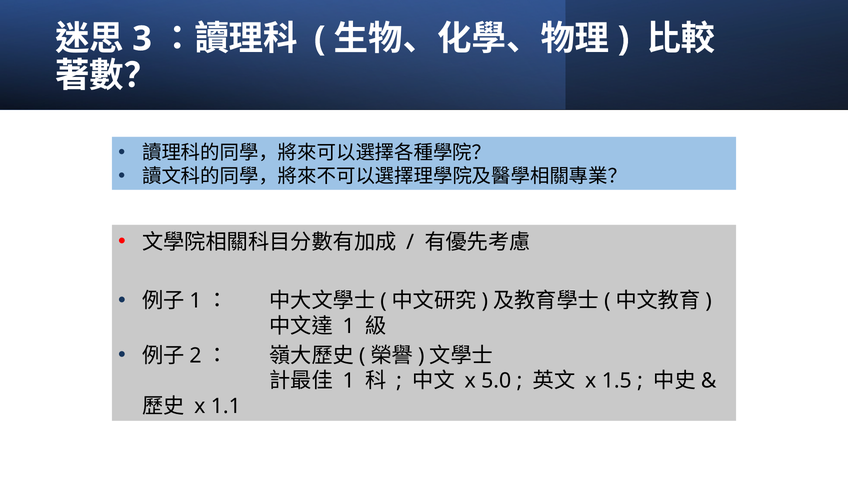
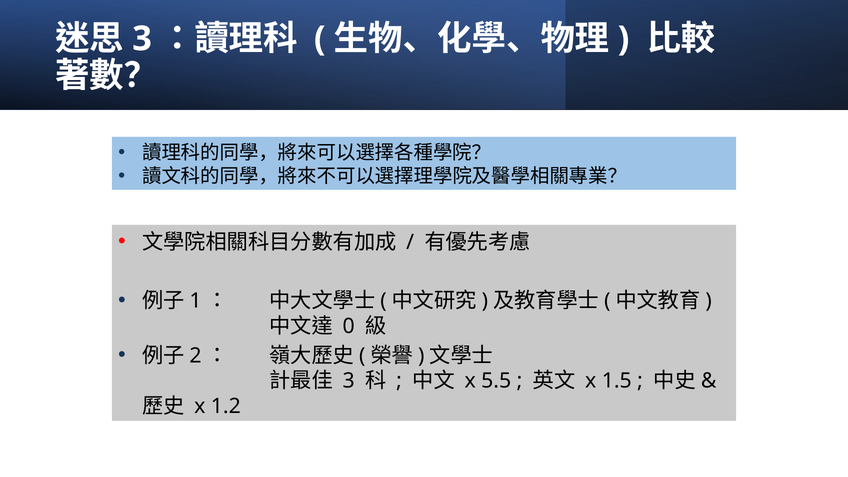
1: 1 -> 0 (349, 326)
1: 1 -> 3 (349, 381)
5.0: 5.0 -> 5.5 (496, 381)
1.1: 1.1 -> 1.2 (226, 406)
